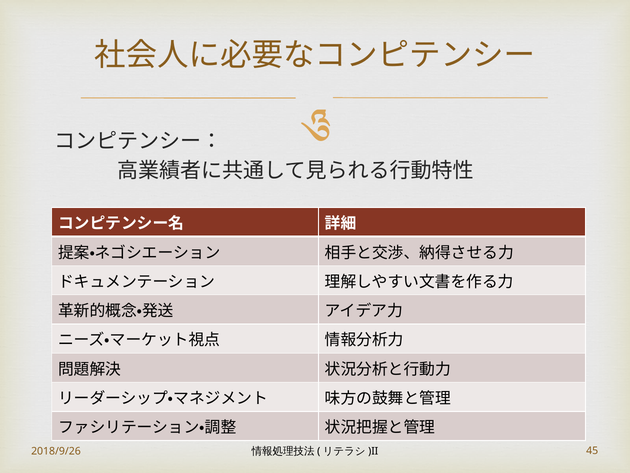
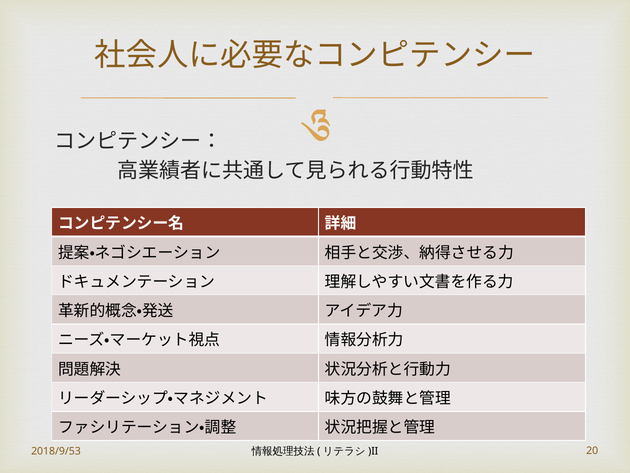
2018/9/26: 2018/9/26 -> 2018/9/53 (56, 451)
45: 45 -> 20 (592, 450)
